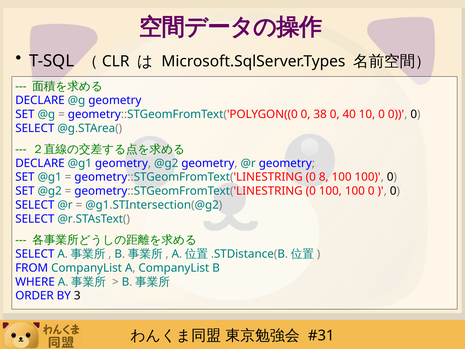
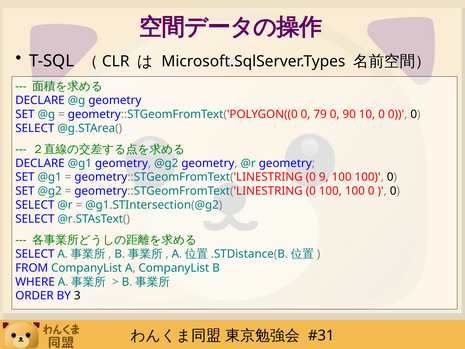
38: 38 -> 79 (320, 114)
40: 40 -> 90 (349, 114)
8: 8 -> 9 (324, 177)
